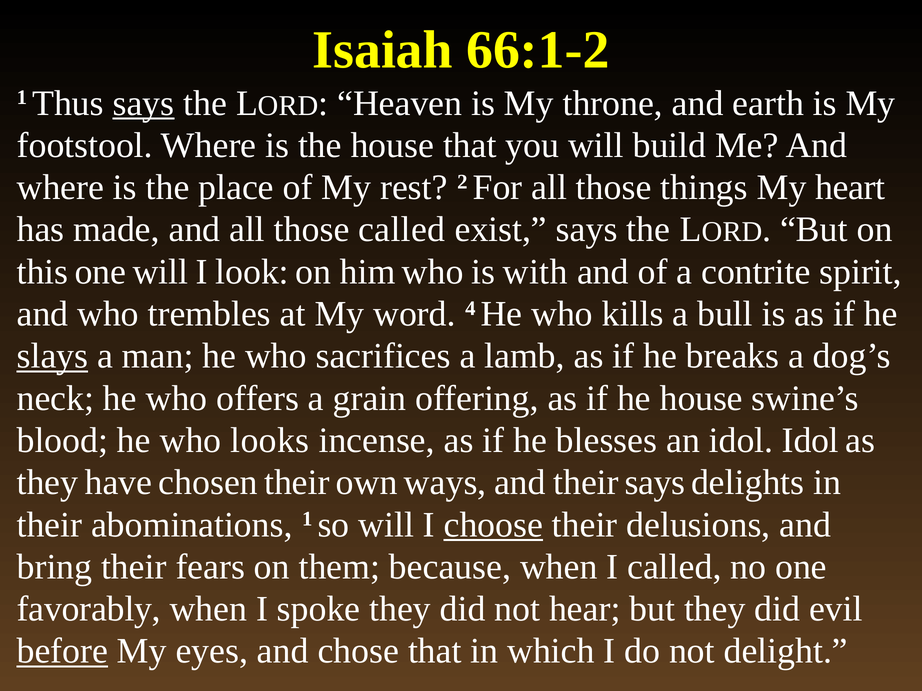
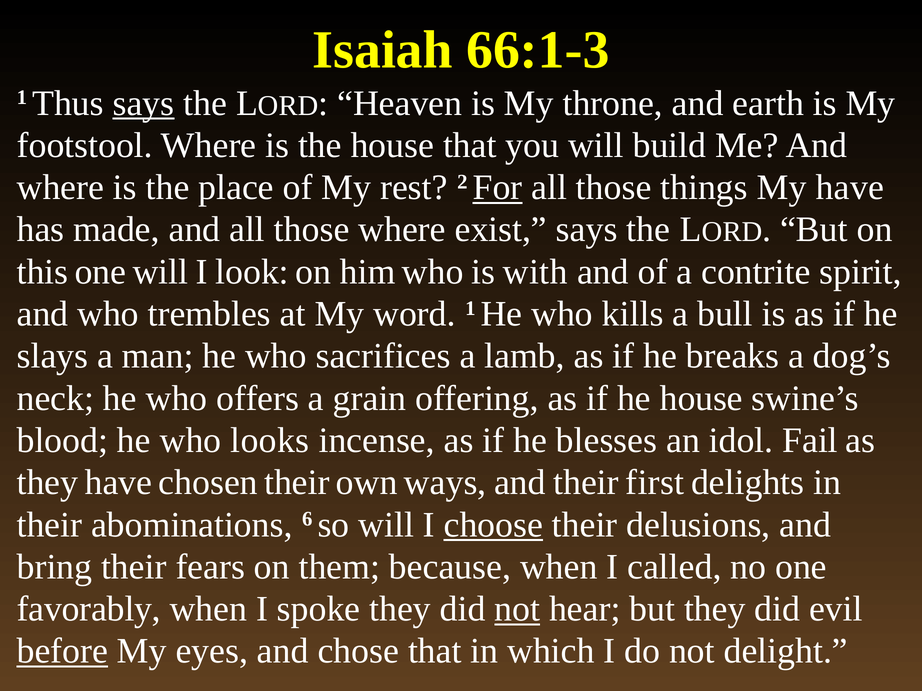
66:1-2: 66:1-2 -> 66:1-3 (538, 50)
For underline: none -> present (498, 188)
My heart: heart -> have (850, 188)
those called: called -> where (402, 230)
word 4: 4 -> 1 (470, 308)
slays underline: present -> none (53, 356)
idol Idol: Idol -> Fail (810, 441)
their says: says -> first (655, 483)
abominations 1: 1 -> 6 (307, 519)
not underline: none -> present (517, 609)
